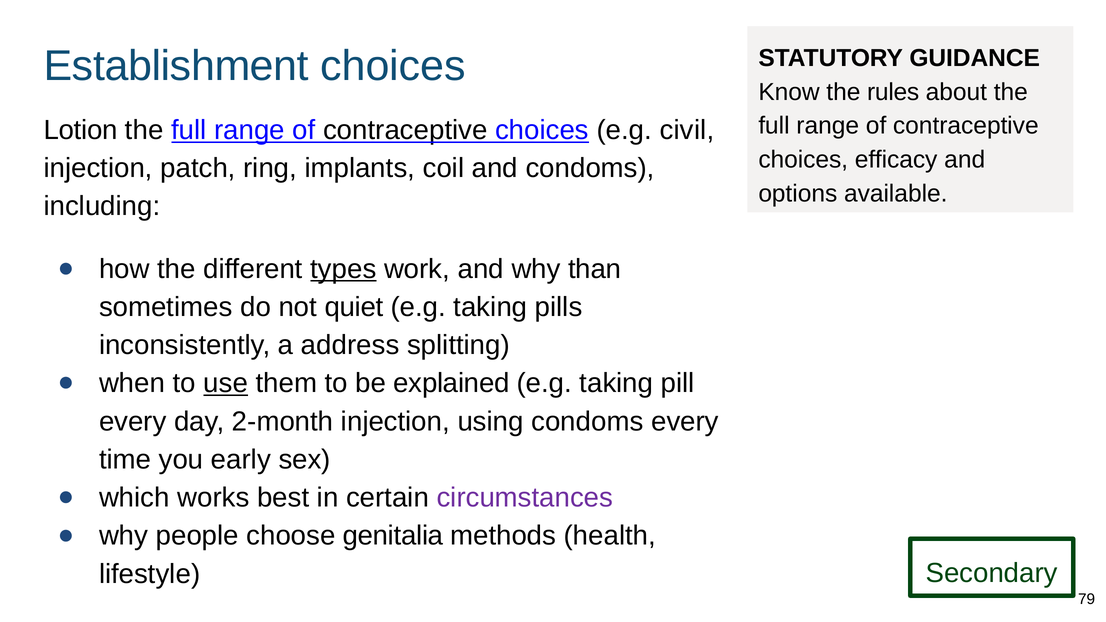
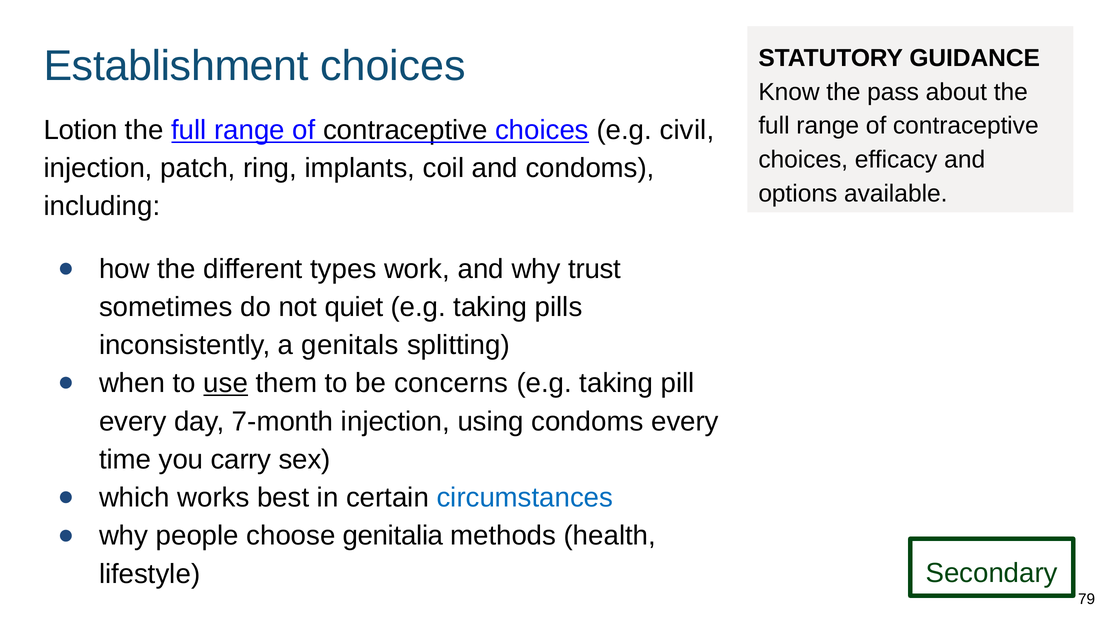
rules: rules -> pass (893, 92)
types underline: present -> none (343, 269)
than: than -> trust (595, 269)
address: address -> genitals (350, 345)
explained: explained -> concerns (451, 383)
2-month: 2-month -> 7-month (283, 422)
early: early -> carry (241, 460)
circumstances colour: purple -> blue (525, 498)
